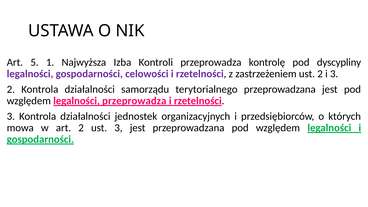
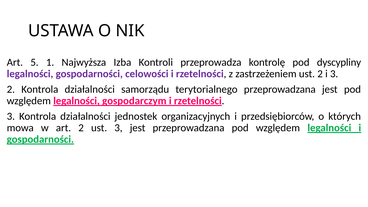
legalności przeprowadza: przeprowadza -> gospodarczym (134, 101)
